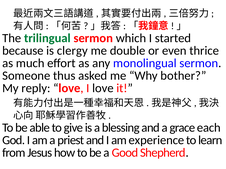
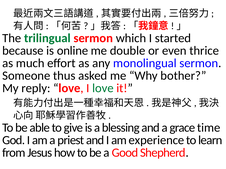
clergy: clergy -> online (72, 51)
love colour: black -> green (103, 88)
each: each -> time (209, 128)
